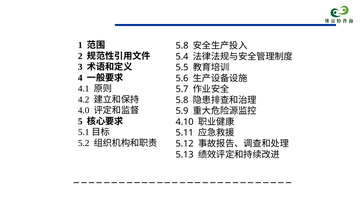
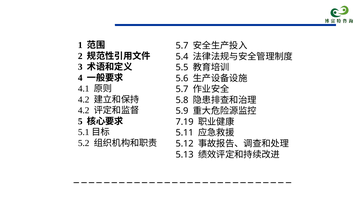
5.8: 5.8 -> 5.7 (182, 46)
4.0: 4.0 -> 4.2 (84, 111)
4.10: 4.10 -> 7.19 (185, 122)
